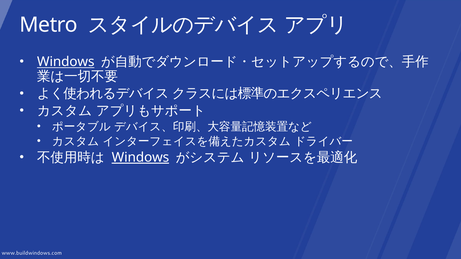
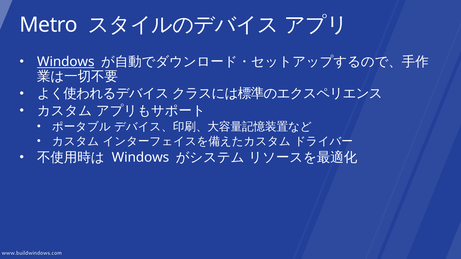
Windows underline: present -> none (140, 158)
